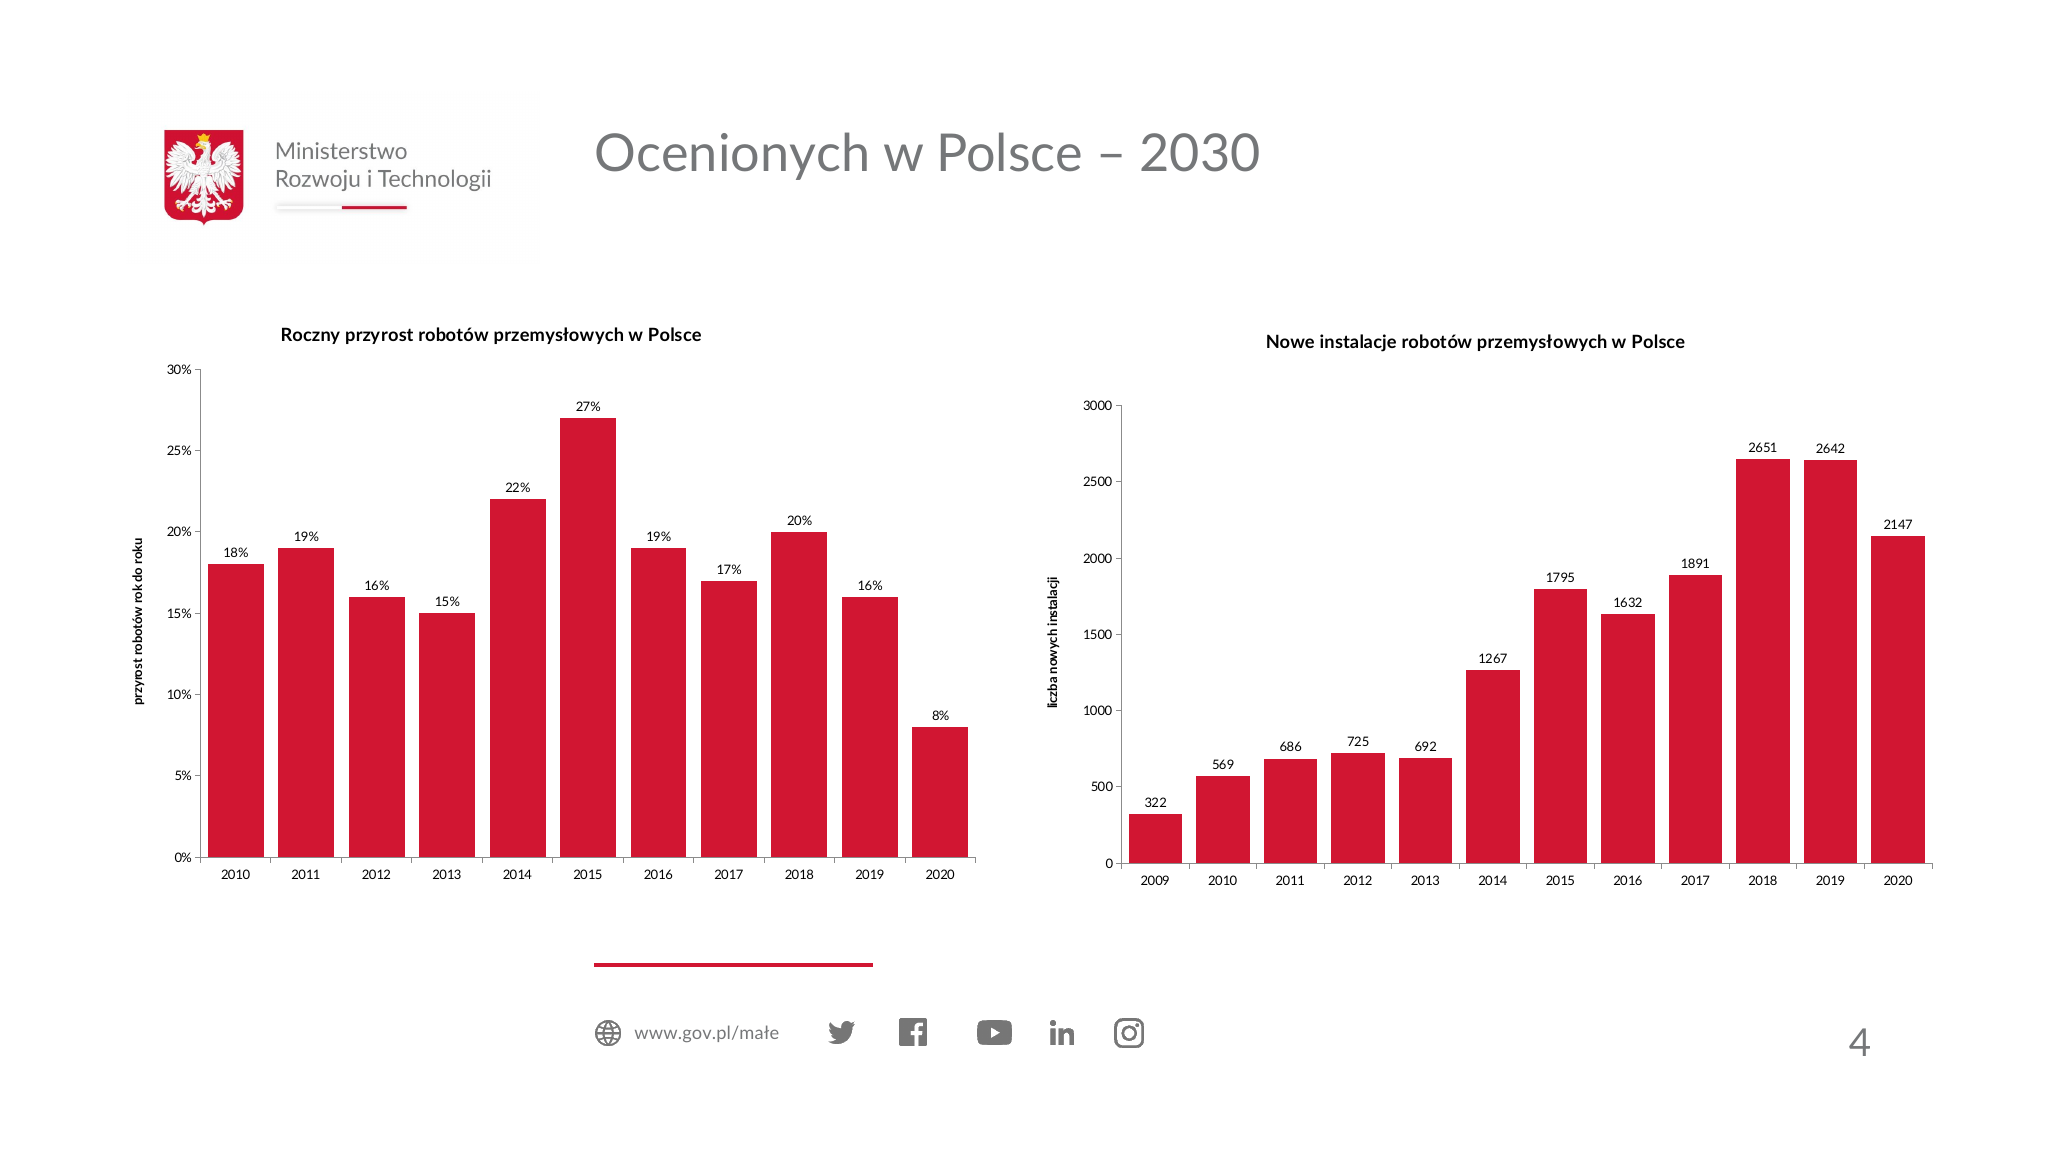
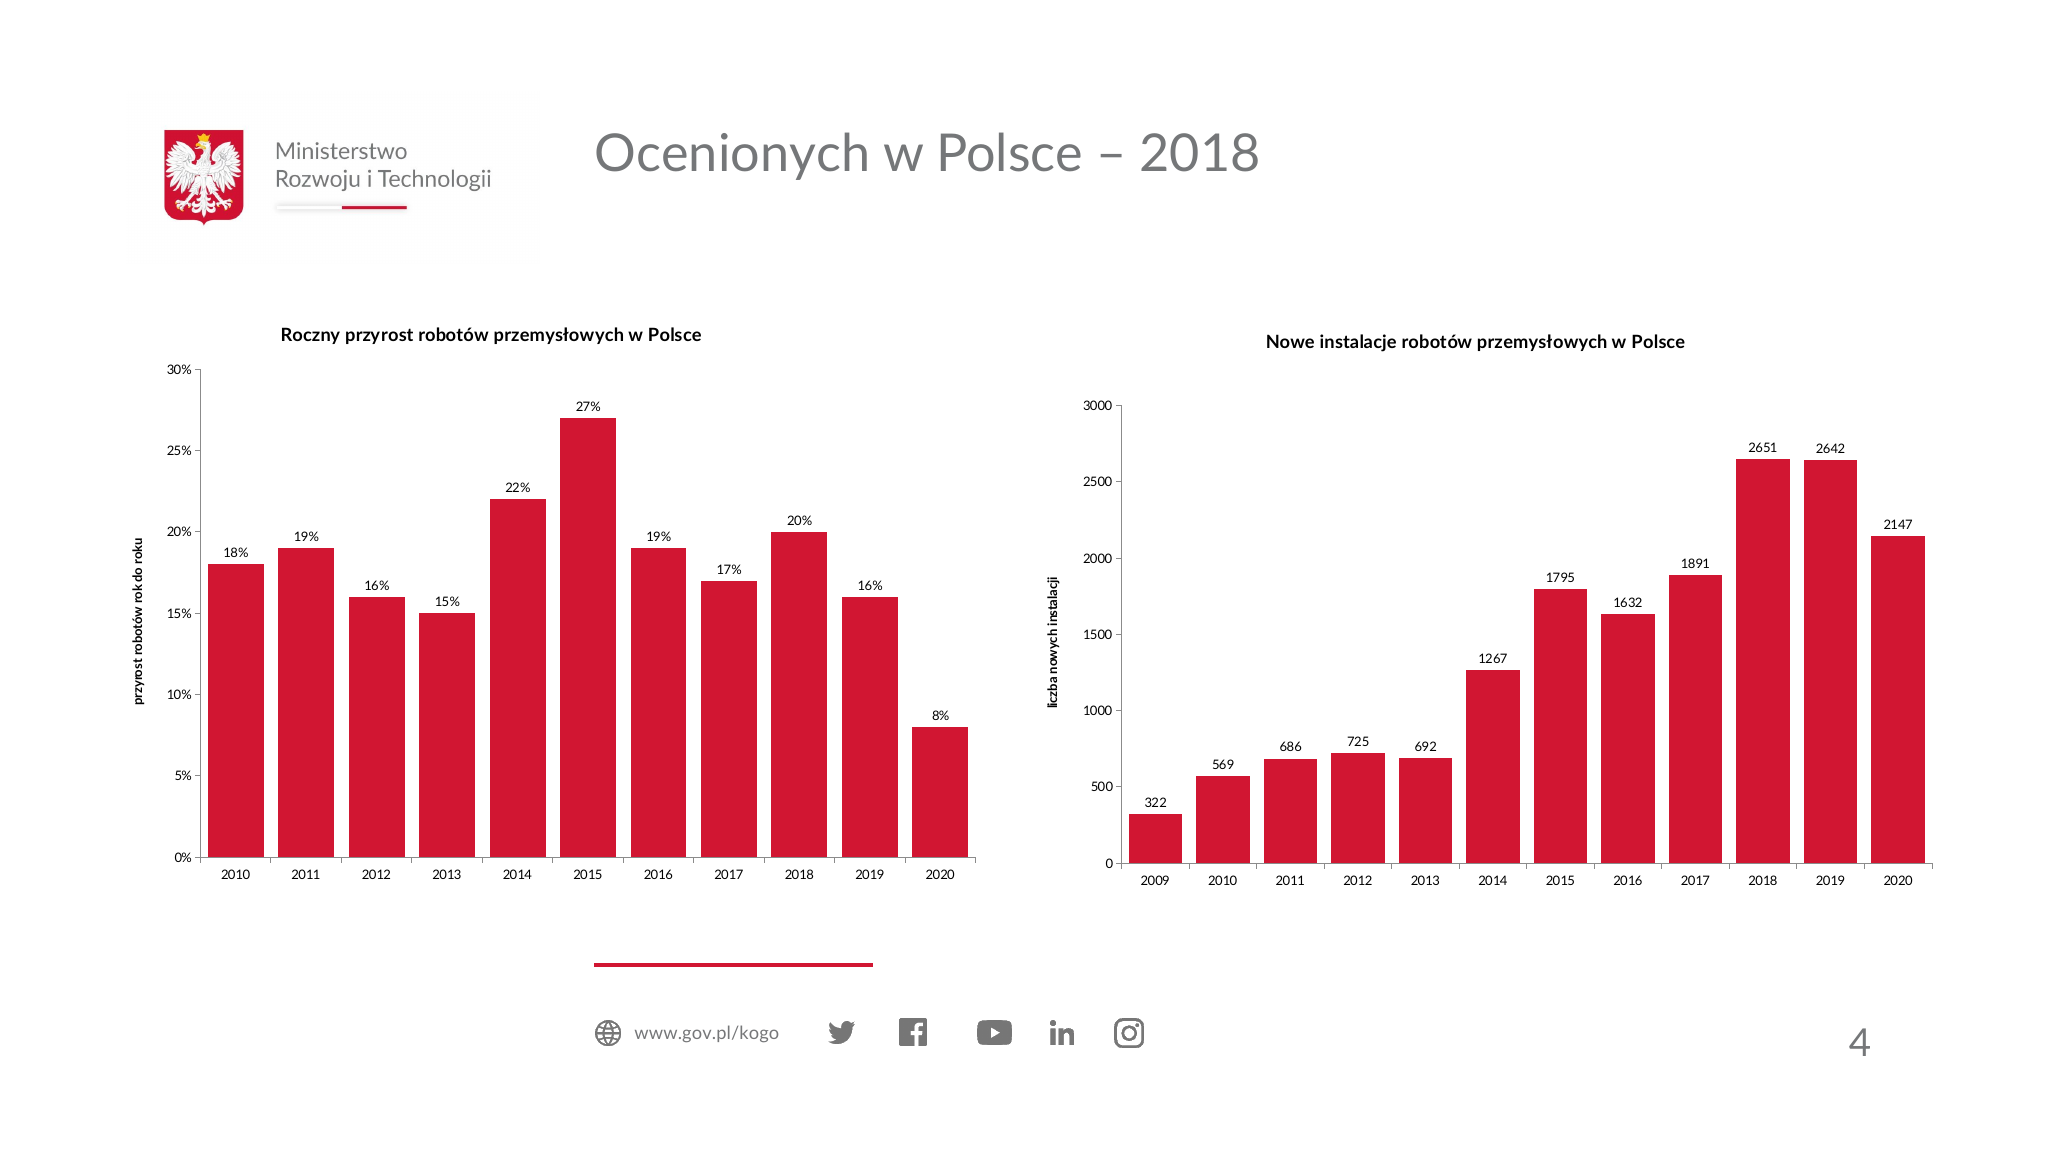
2030: 2030 -> 2018 (1200, 154)
www.gov.pl/małe: www.gov.pl/małe -> www.gov.pl/kogo (707, 1034)
